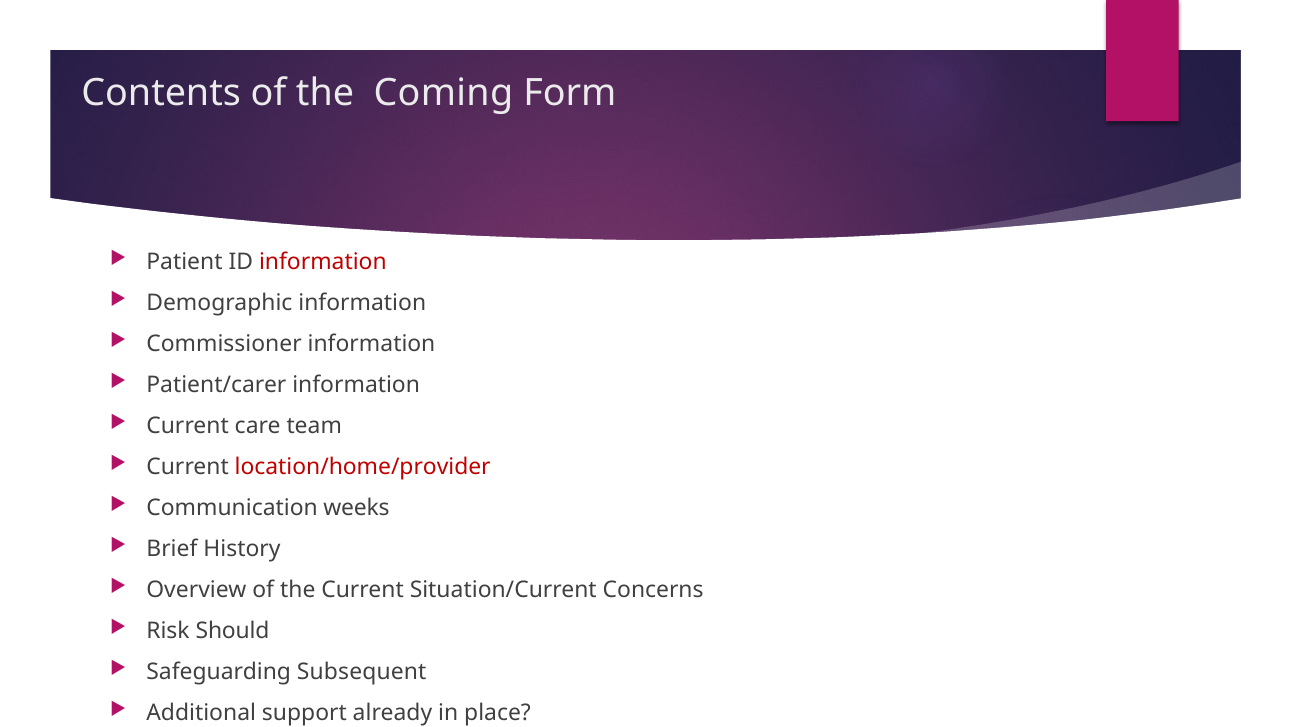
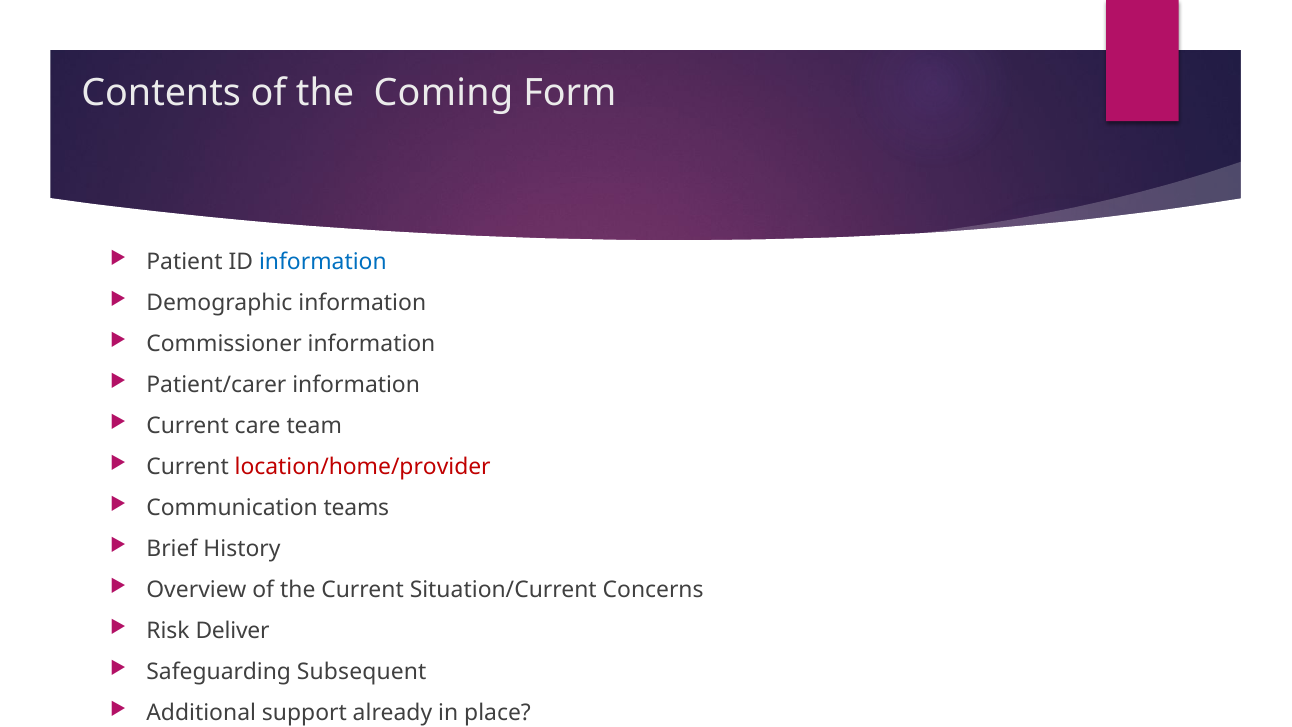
information colour: red -> blue (323, 262)
weeks: weeks -> teams (356, 508)
Should: Should -> Deliver (233, 631)
